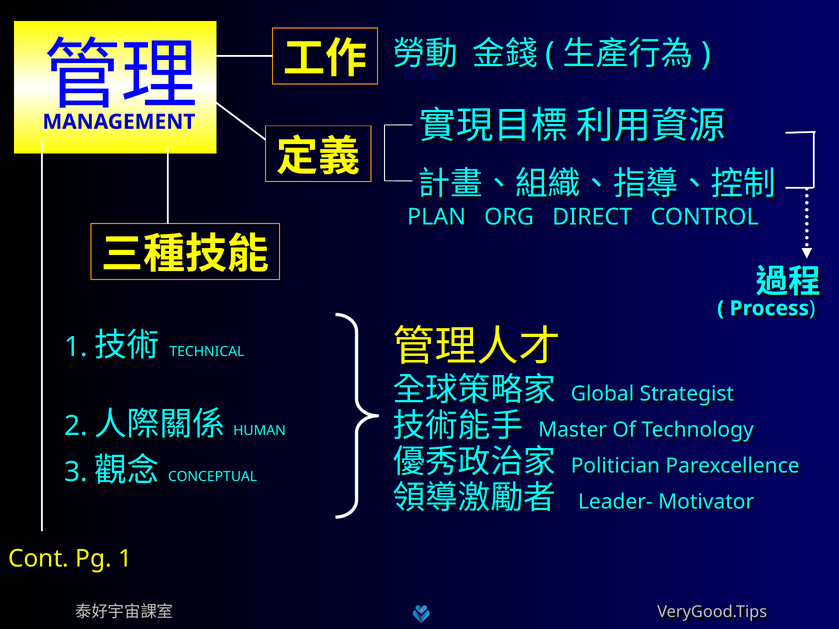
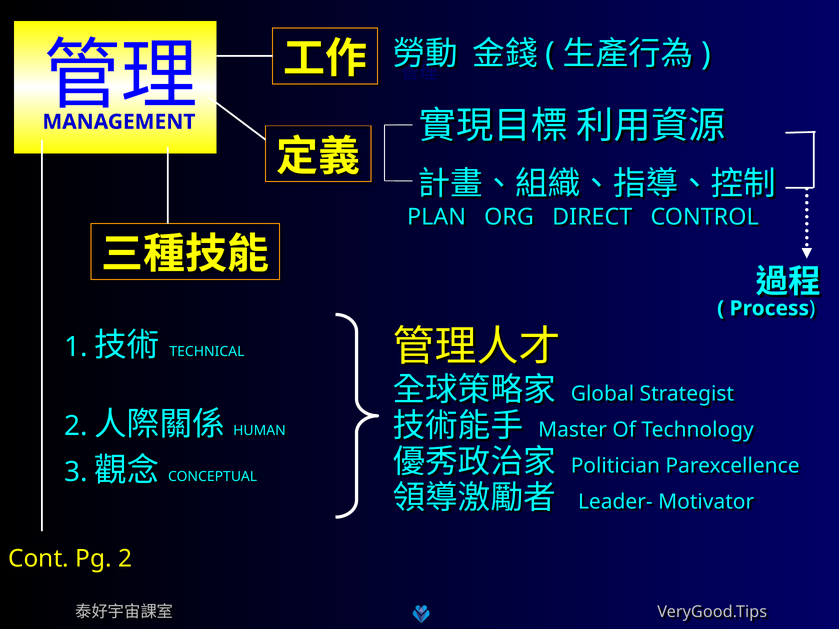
Pg 1: 1 -> 2 (125, 559)
